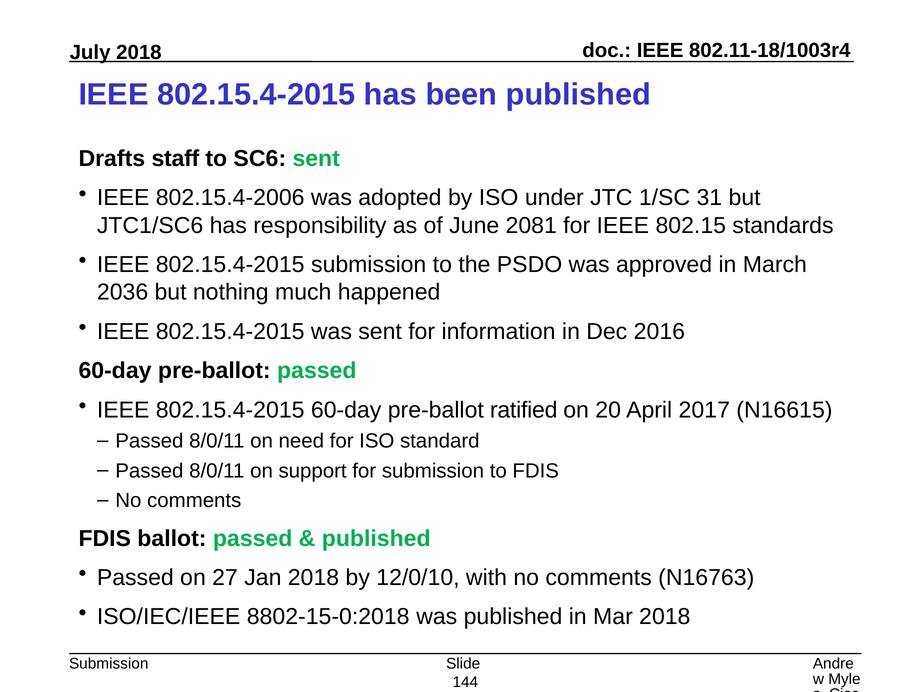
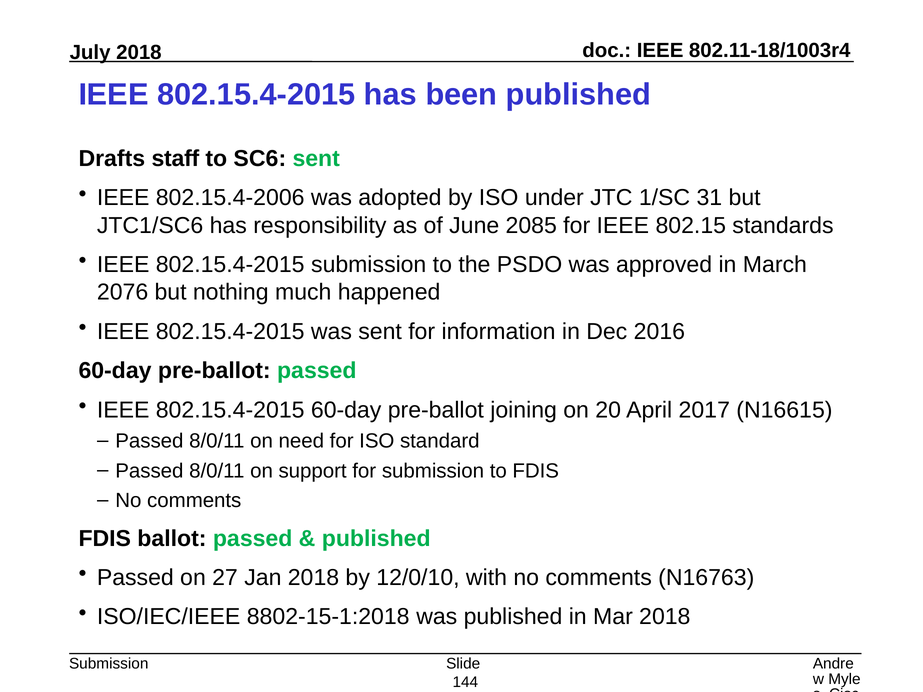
2081: 2081 -> 2085 (531, 225)
2036: 2036 -> 2076 (123, 292)
ratified: ratified -> joining (524, 410)
8802-15-0:2018: 8802-15-0:2018 -> 8802-15-1:2018 (328, 617)
